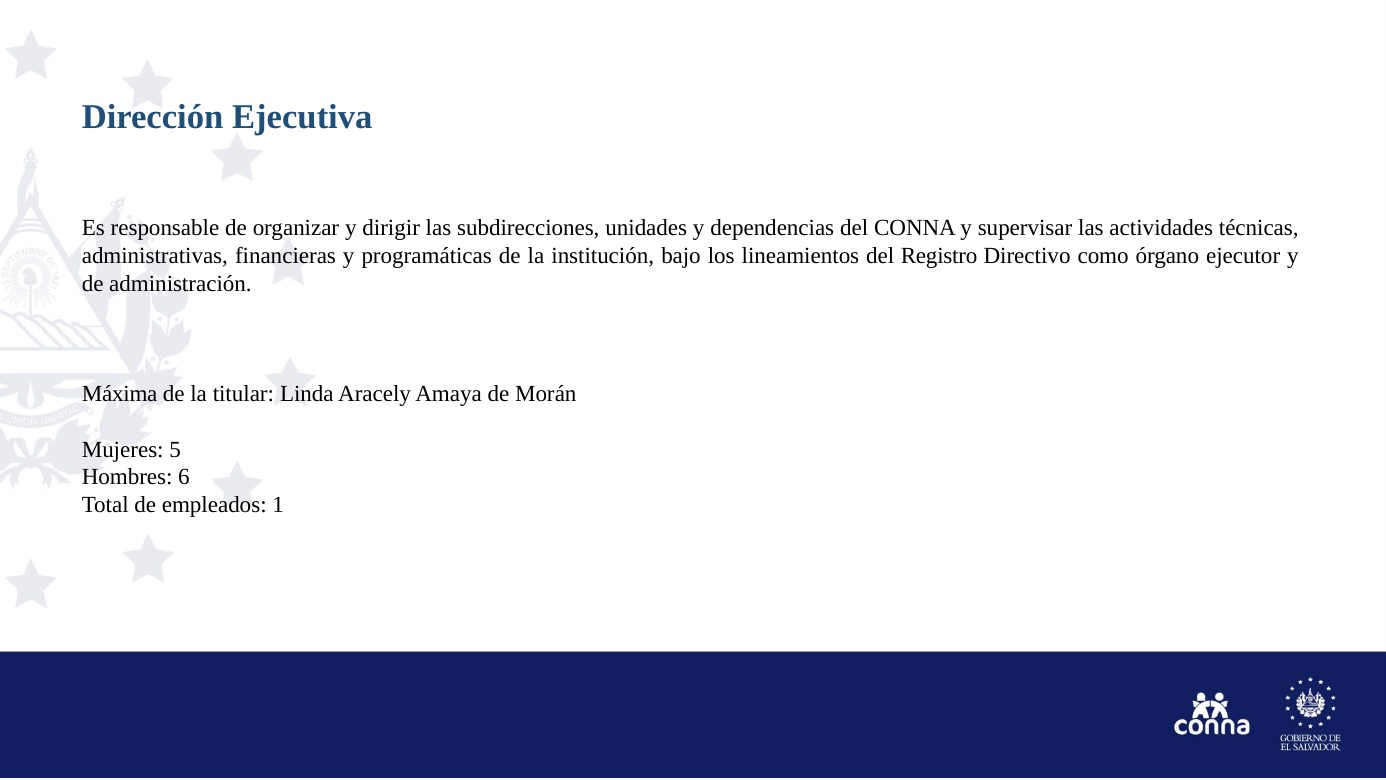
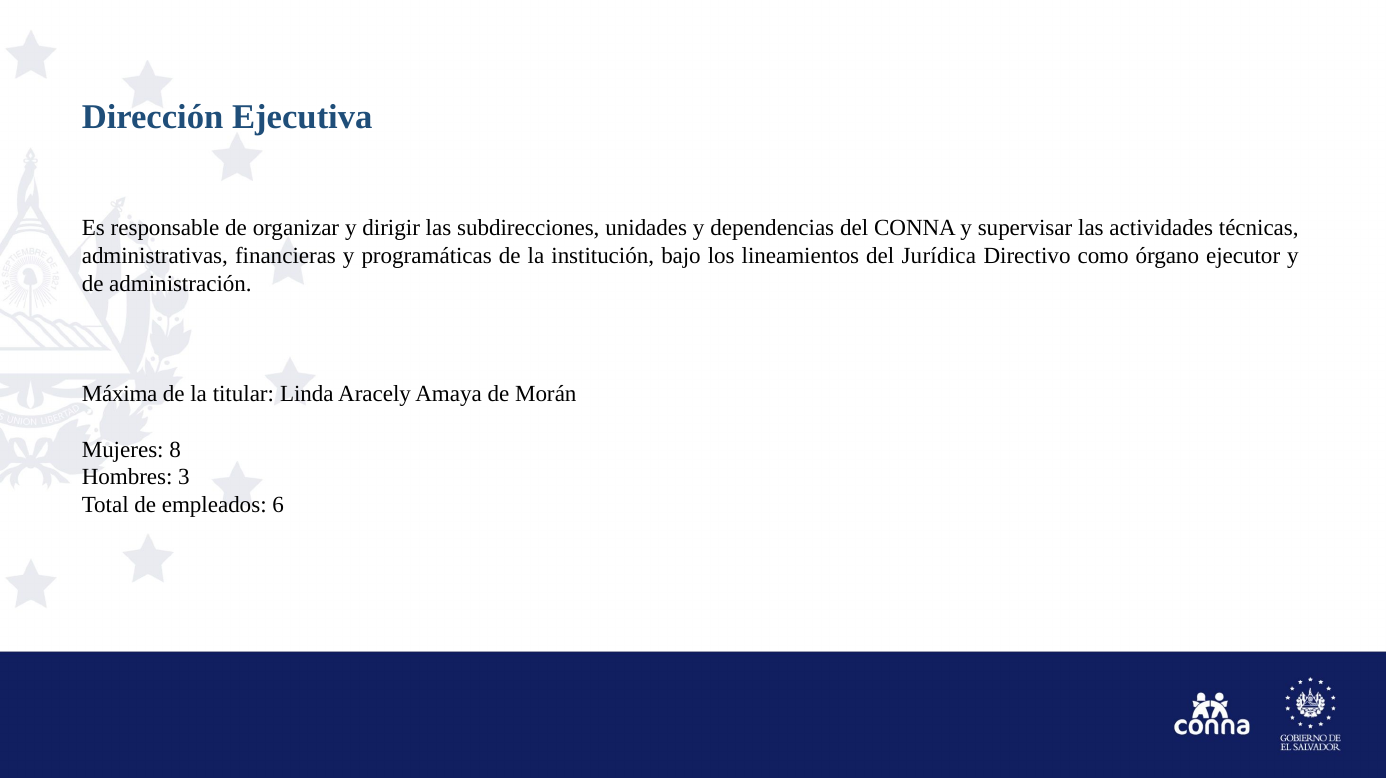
Registro: Registro -> Jurídica (939, 256)
5: 5 -> 8 (175, 449)
6: 6 -> 3 (184, 477)
1: 1 -> 6 (278, 505)
